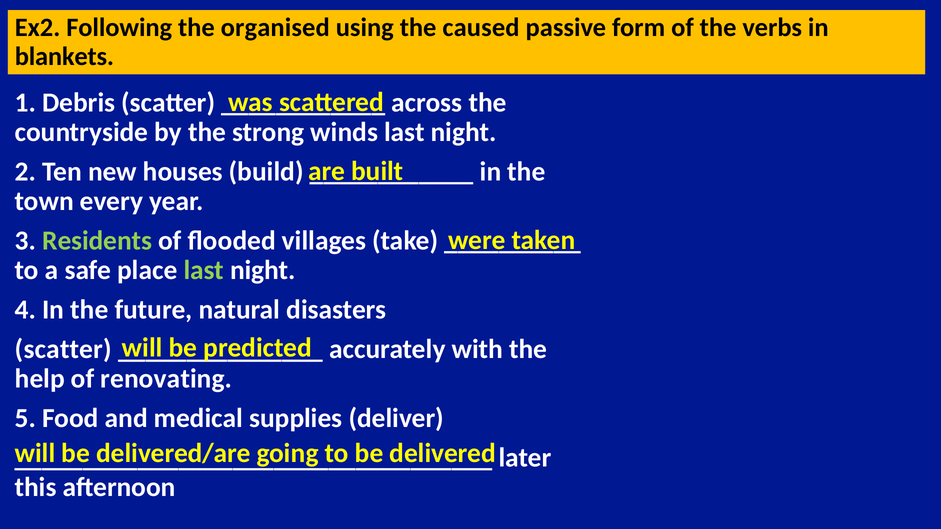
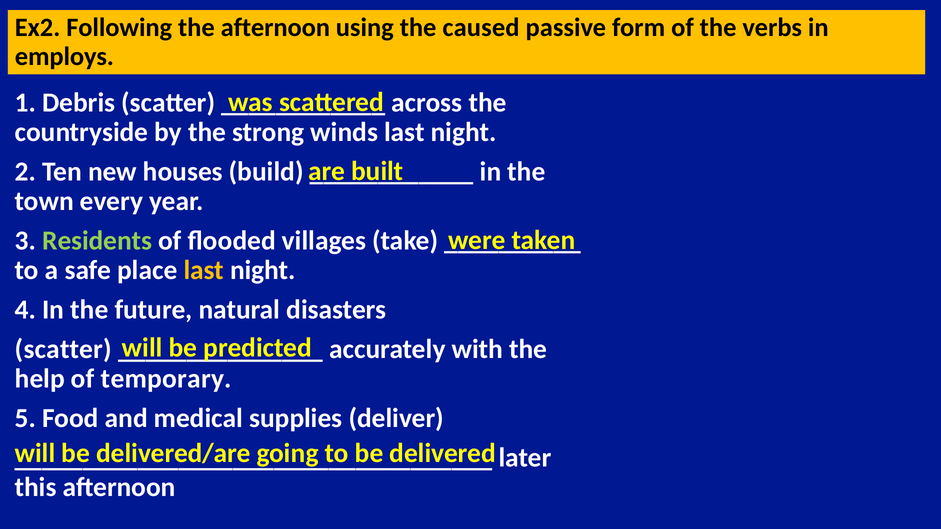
the organised: organised -> afternoon (275, 28)
blankets: blankets -> employs (64, 56)
last colour: light green -> yellow (204, 270)
renovating: renovating -> temporary (166, 379)
